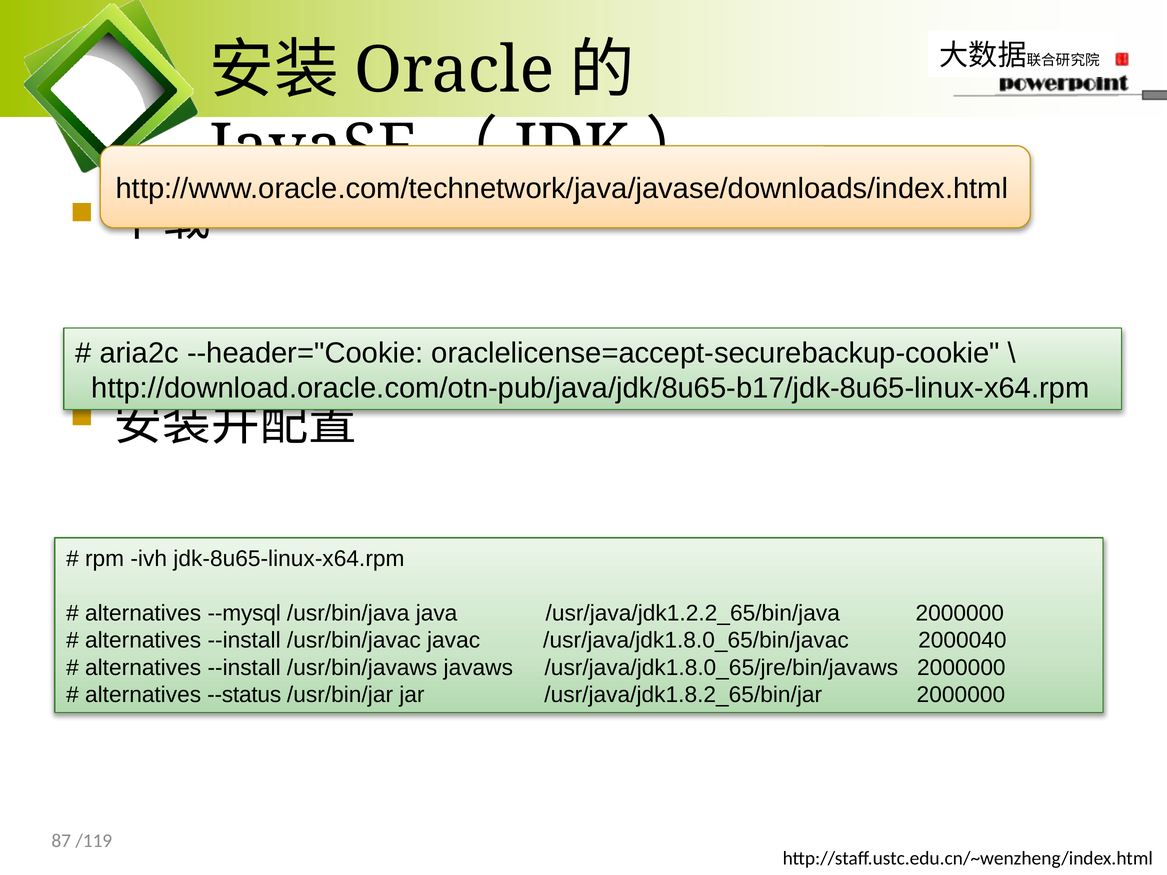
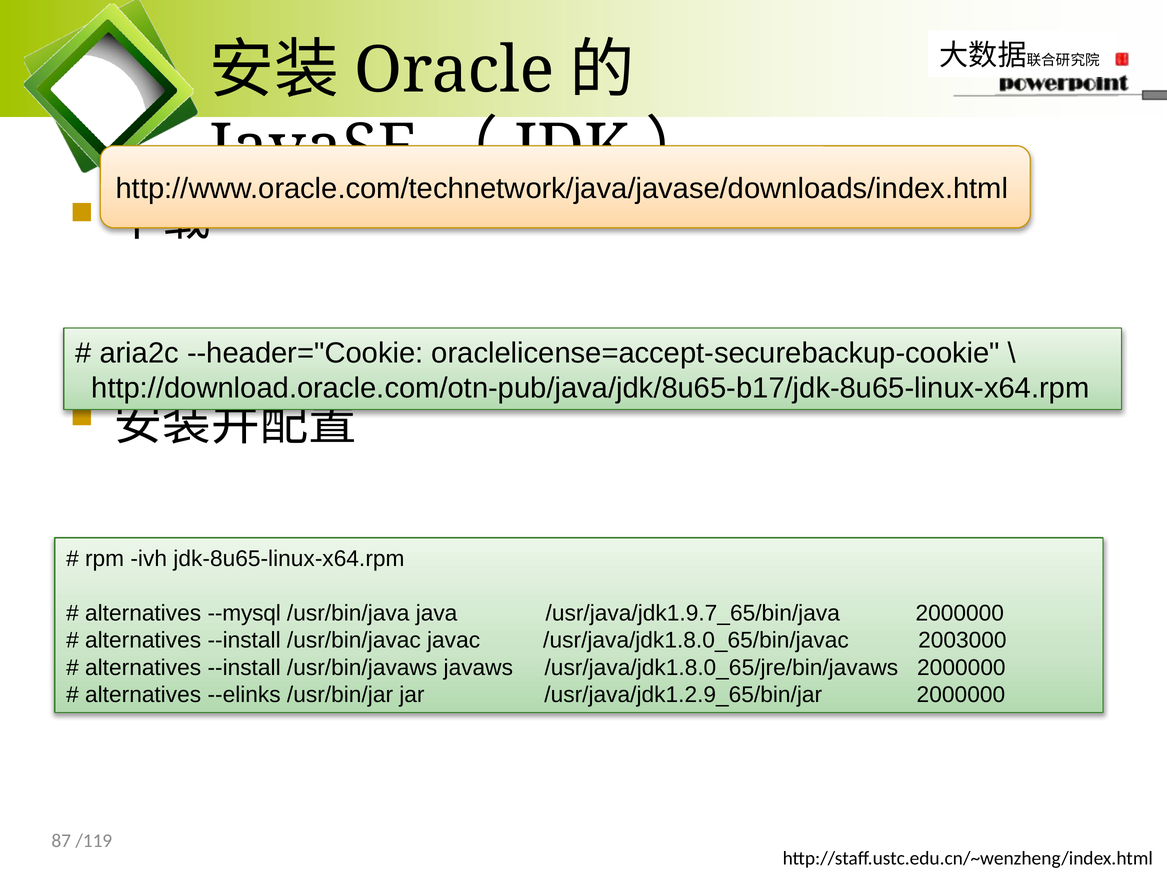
/usr/java/jdk1.2.2_65/bin/java: /usr/java/jdk1.2.2_65/bin/java -> /usr/java/jdk1.9.7_65/bin/java (693, 613)
2000040: 2000040 -> 2003000 (962, 641)
--status: --status -> --elinks (244, 695)
/usr/java/jdk1.8.2_65/bin/jar: /usr/java/jdk1.8.2_65/bin/jar -> /usr/java/jdk1.2.9_65/bin/jar (683, 695)
